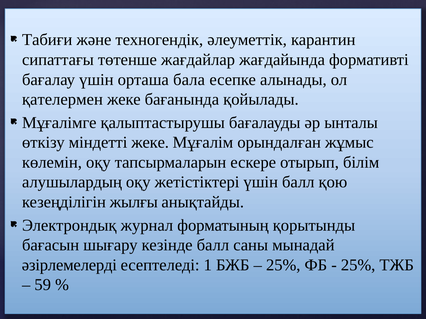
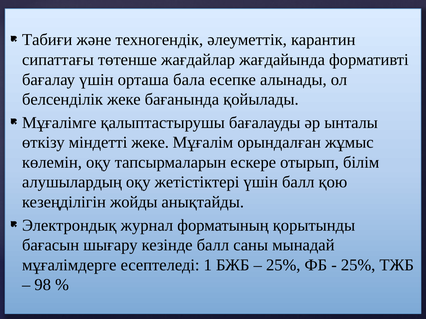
қателермен: қателермен -> белсенділік (63, 100)
жылғы: жылғы -> жойды (134, 202)
әзірлемелерді: әзірлемелерді -> мұғалімдерге (69, 265)
59: 59 -> 98 (43, 285)
